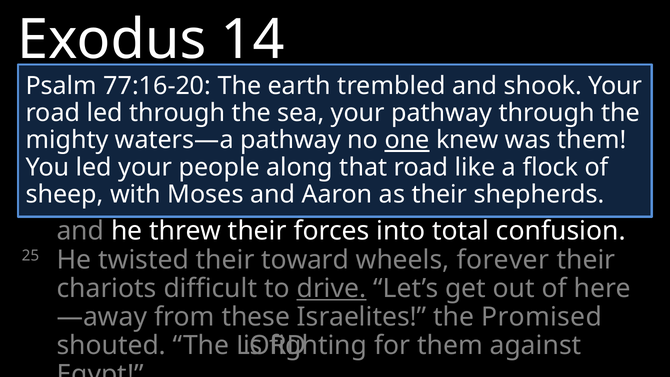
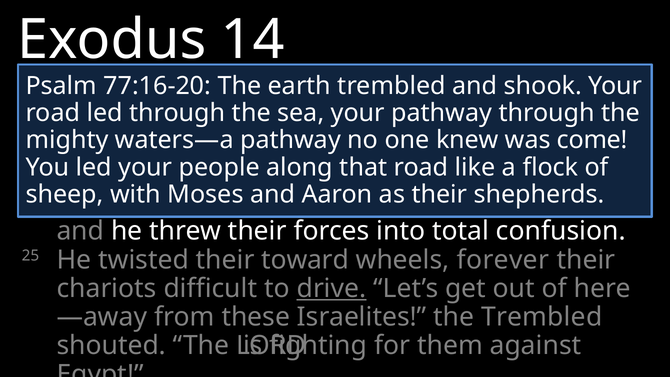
one underline: present -> none (407, 140)
was them: them -> come (592, 140)
the Promised: Promised -> Trembled (542, 317)
